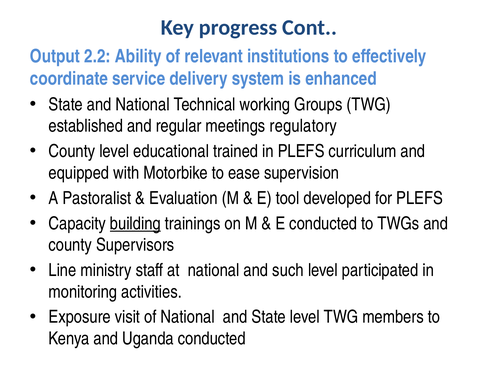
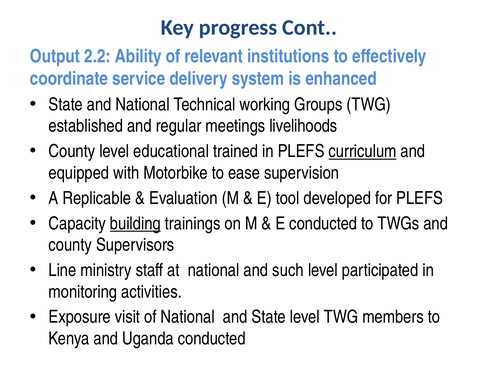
regulatory: regulatory -> livelihoods (303, 126)
curriculum underline: none -> present (363, 152)
Pastoralist: Pastoralist -> Replicable (97, 198)
